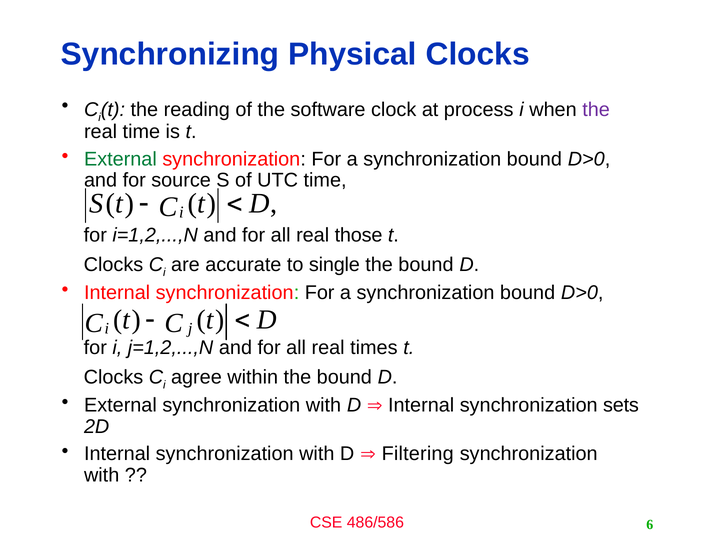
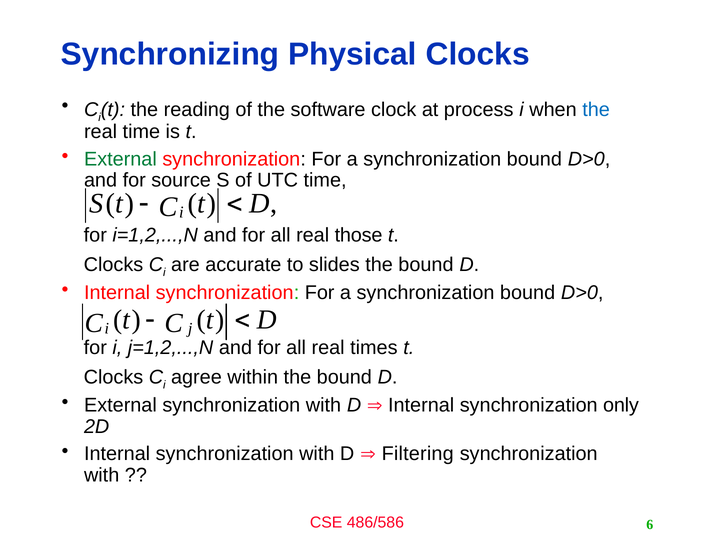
the colour: purple -> blue (596, 110)
single: single -> slides (334, 265)
sets: sets -> only (621, 406)
